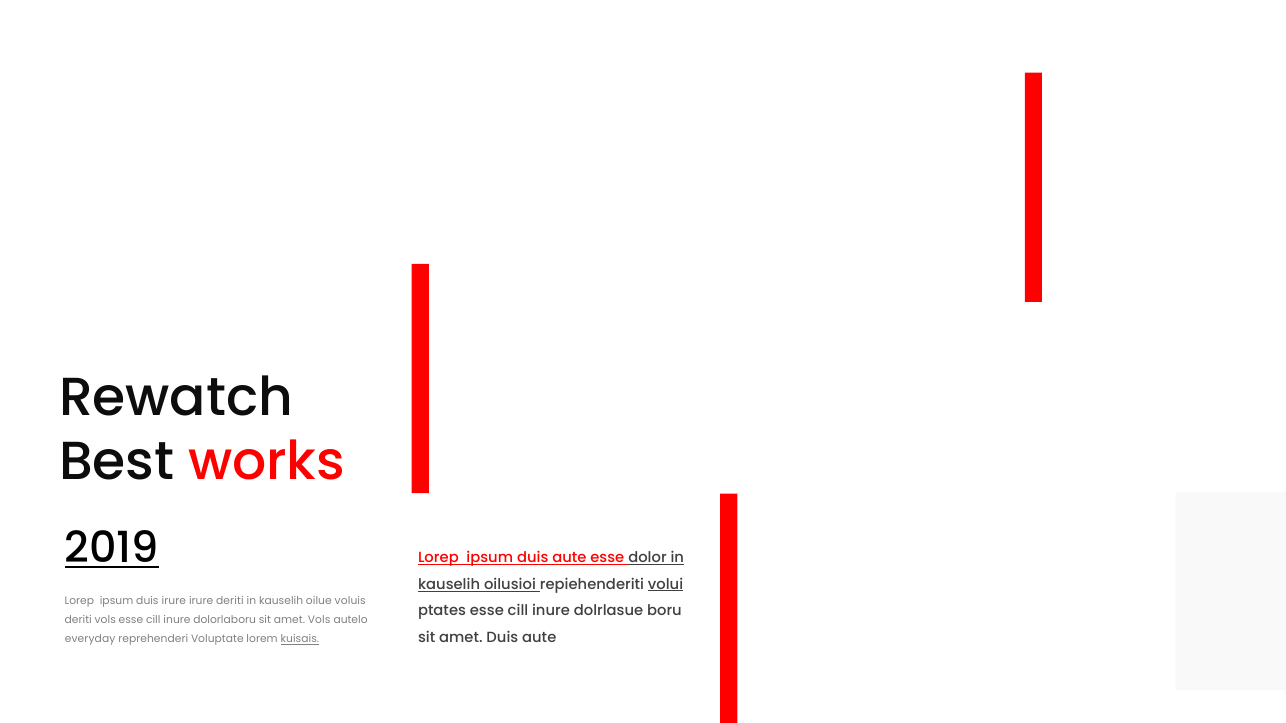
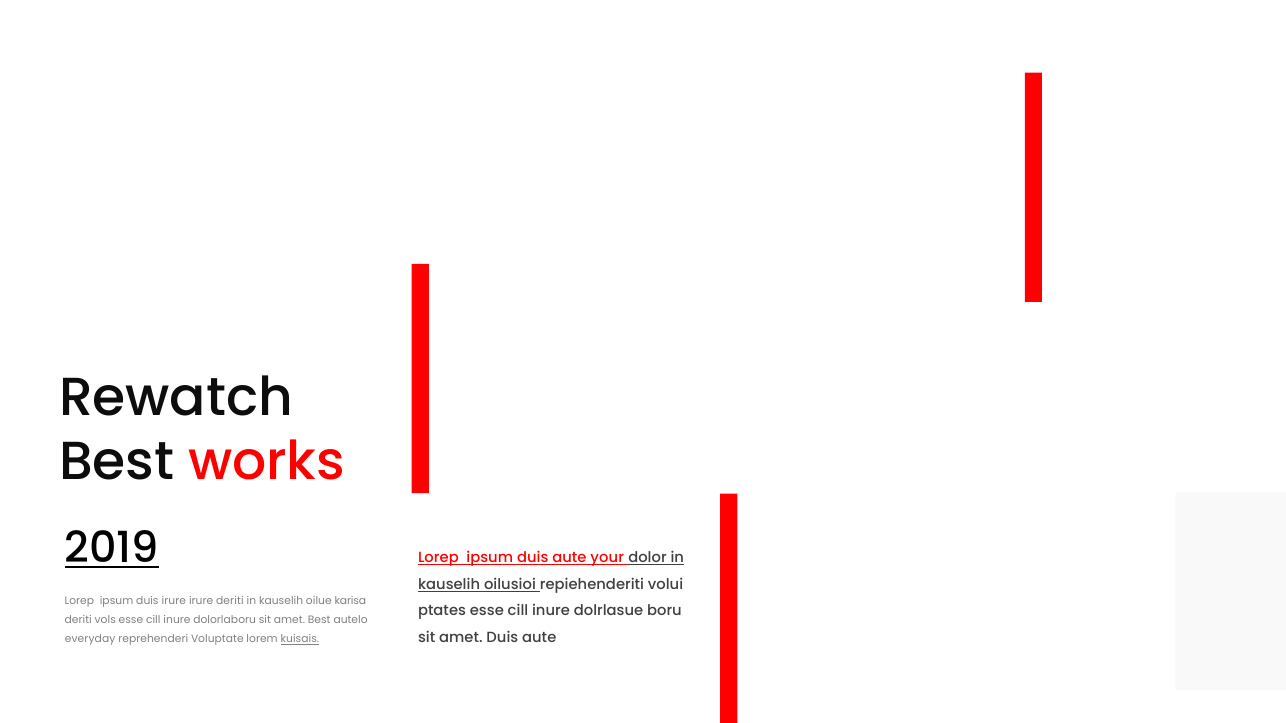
aute esse: esse -> your (607, 558)
volui underline: present -> none (666, 585)
voluis: voluis -> karisa (350, 601)
amet Vols: Vols -> Best (319, 620)
